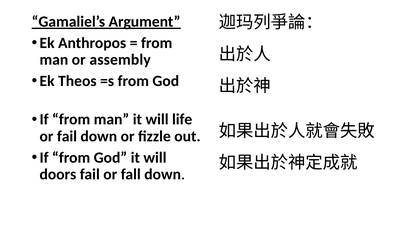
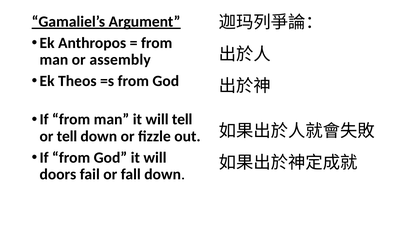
will life: life -> tell (182, 120)
or fail: fail -> tell (67, 136)
